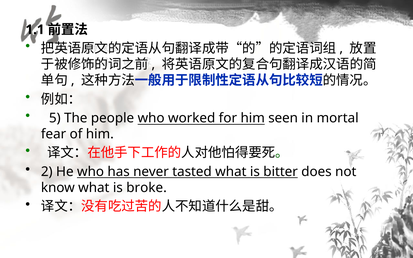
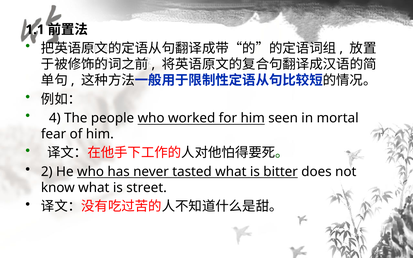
5: 5 -> 4 (55, 118)
broke: broke -> street (147, 188)
